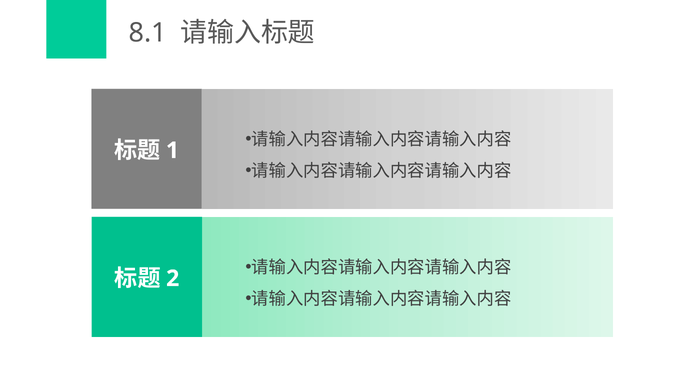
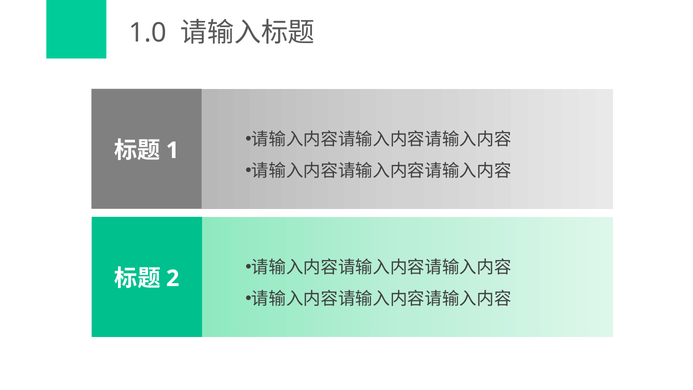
8.1: 8.1 -> 1.0 (148, 33)
